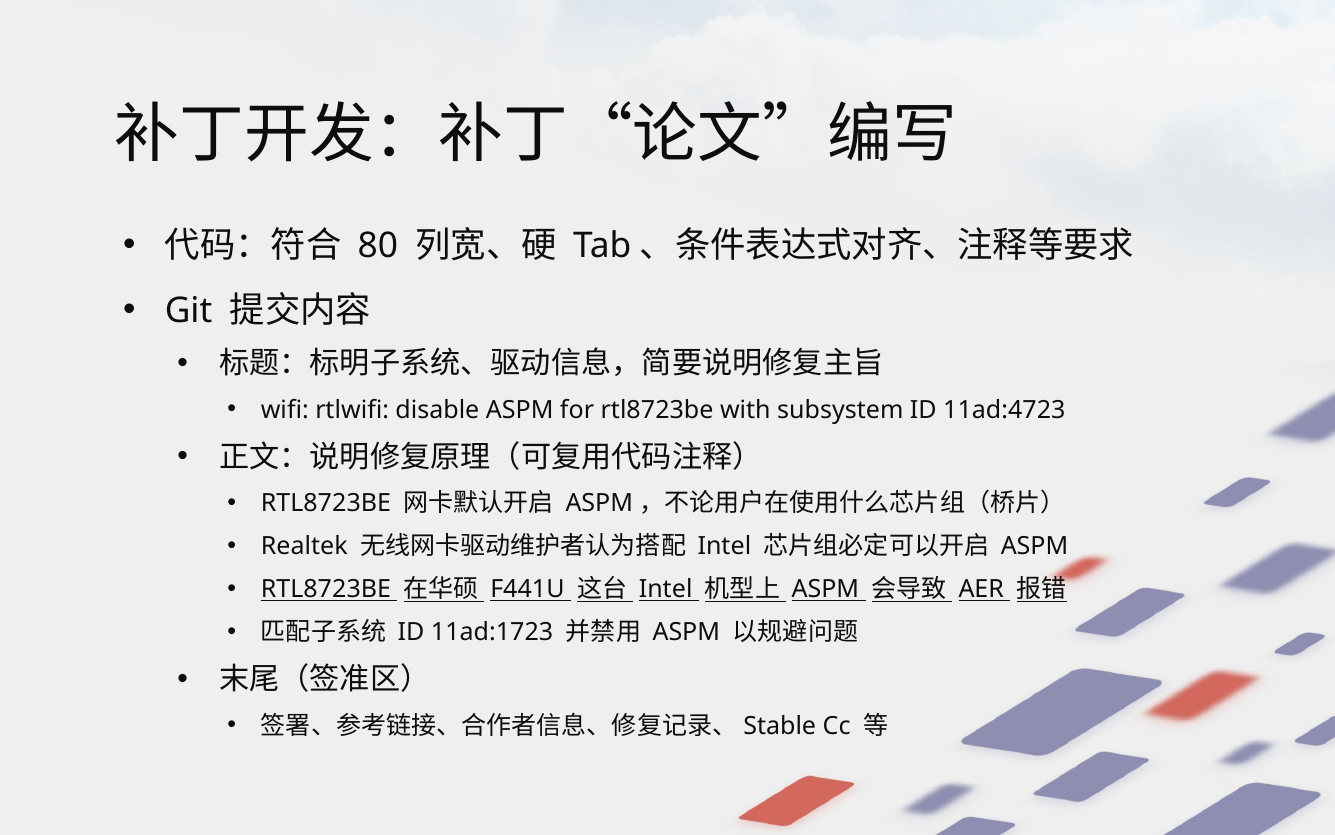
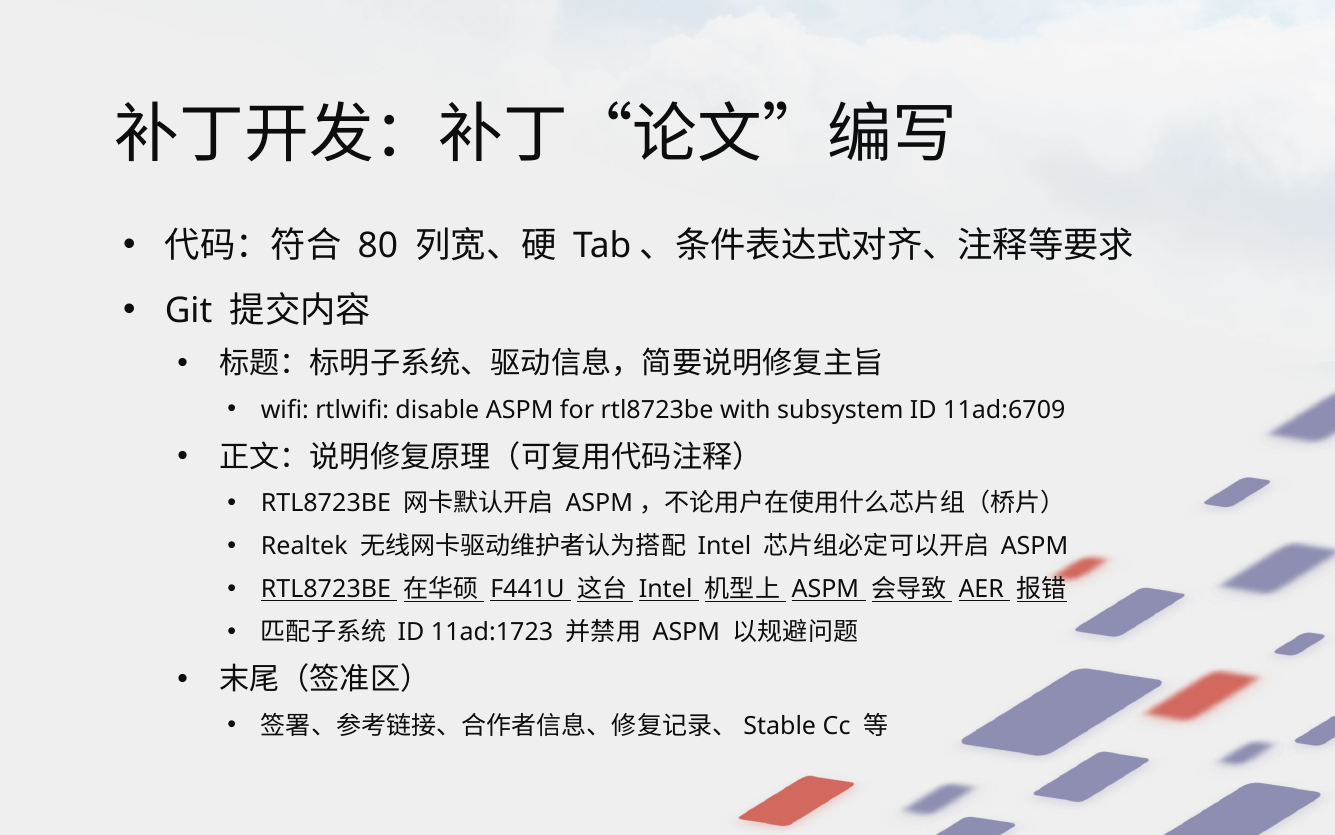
11ad:4723: 11ad:4723 -> 11ad:6709 (1004, 409)
